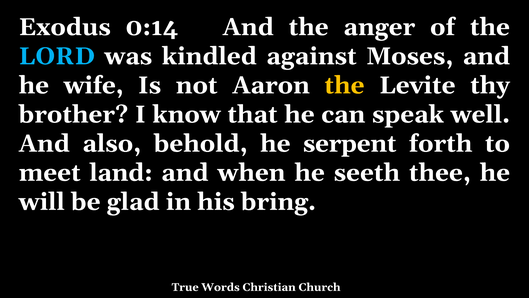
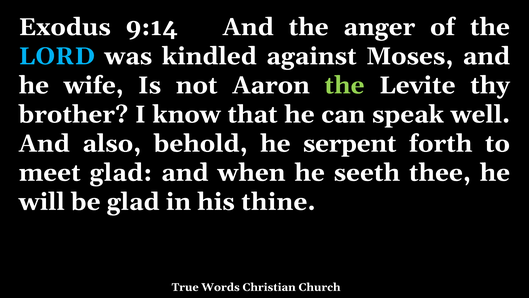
0:14: 0:14 -> 9:14 (152, 27)
the colour: yellow -> light green (344, 85)
meet land: land -> glad (121, 173)
bring: bring -> thine (278, 202)
